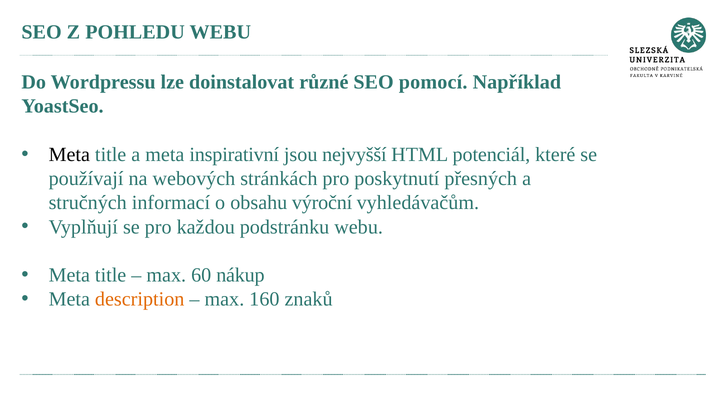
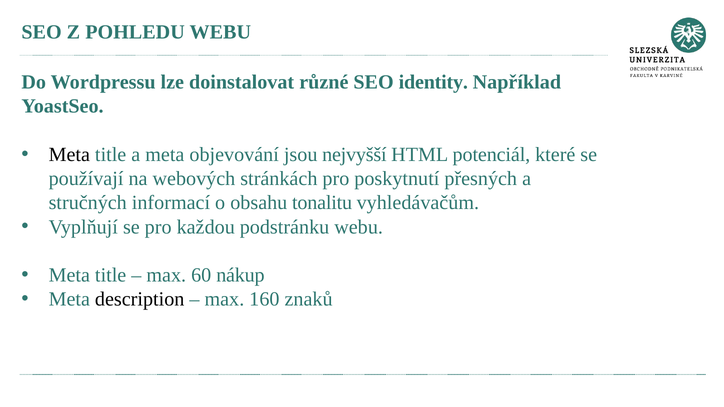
pomocí: pomocí -> identity (433, 82)
inspirativní: inspirativní -> objevování (234, 155)
výroční: výroční -> tonalitu (322, 203)
description colour: orange -> black (140, 300)
